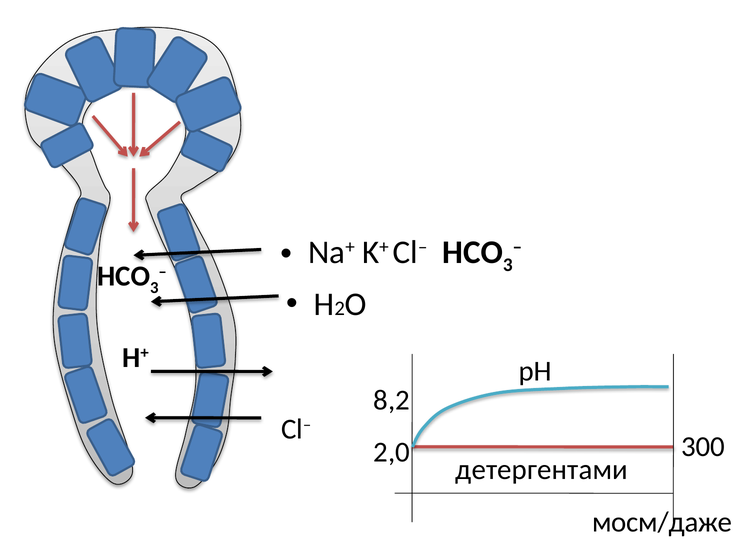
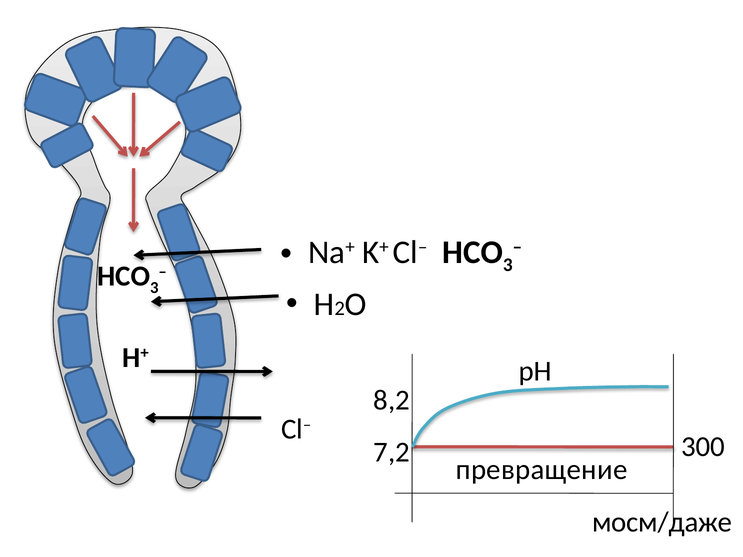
2,0: 2,0 -> 7,2 (392, 453)
детергентами: детергентами -> превращение (542, 470)
